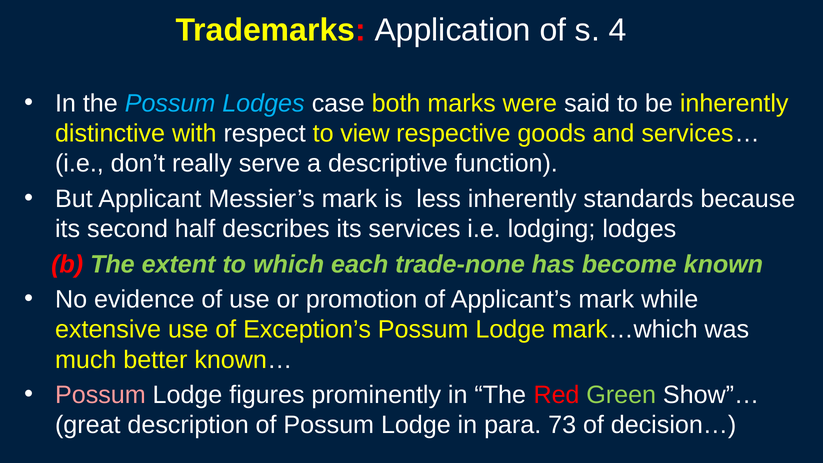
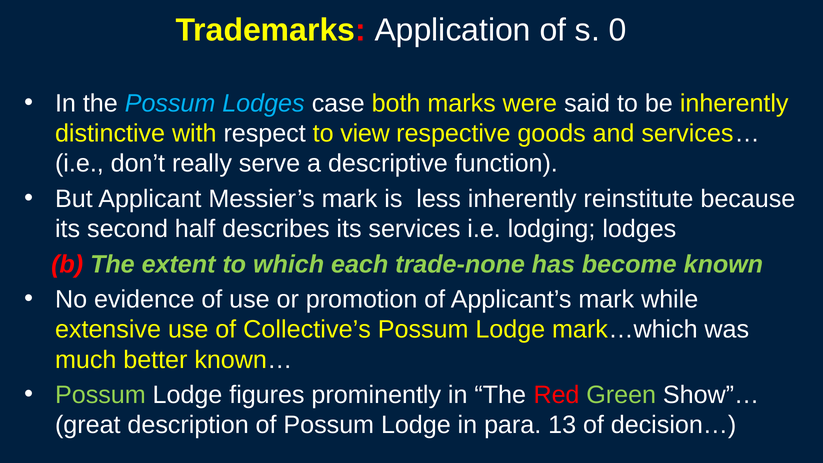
4: 4 -> 0 (618, 30)
standards: standards -> reinstitute (638, 199)
Exception’s: Exception’s -> Collective’s (307, 330)
Possum colour: pink -> light green (100, 395)
73: 73 -> 13 (562, 425)
